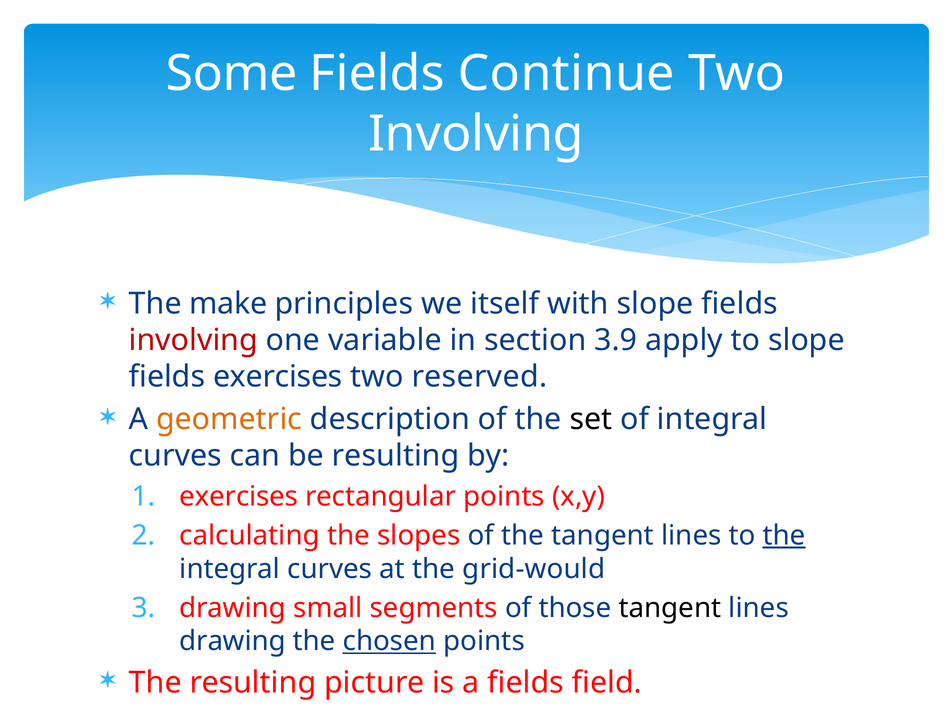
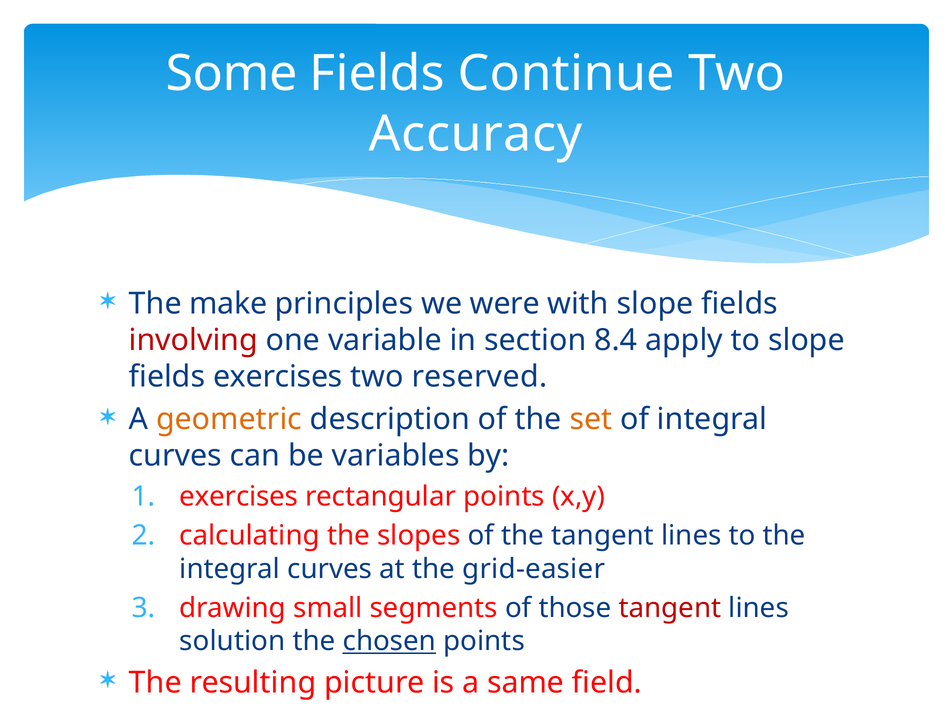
Involving: Involving -> Accuracy (476, 134)
itself: itself -> were (505, 304)
3.9: 3.9 -> 8.4 (616, 340)
set colour: black -> orange (591, 419)
be resulting: resulting -> variables (396, 456)
the underline: present -> none (784, 536)
grid-would: grid-would -> grid-easier (534, 569)
tangent colour: black -> red (670, 608)
drawing: drawing -> solution (232, 641)
a fields: fields -> same (526, 683)
